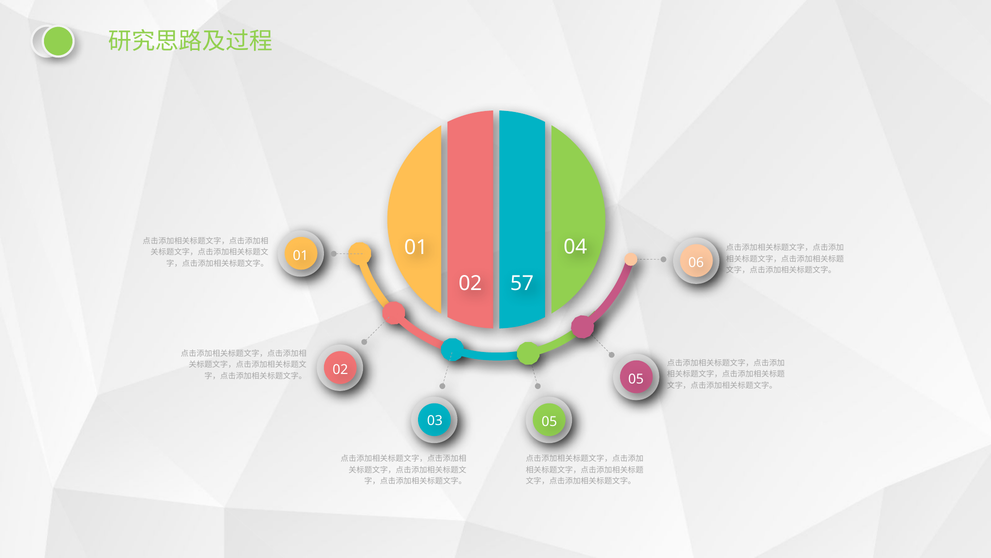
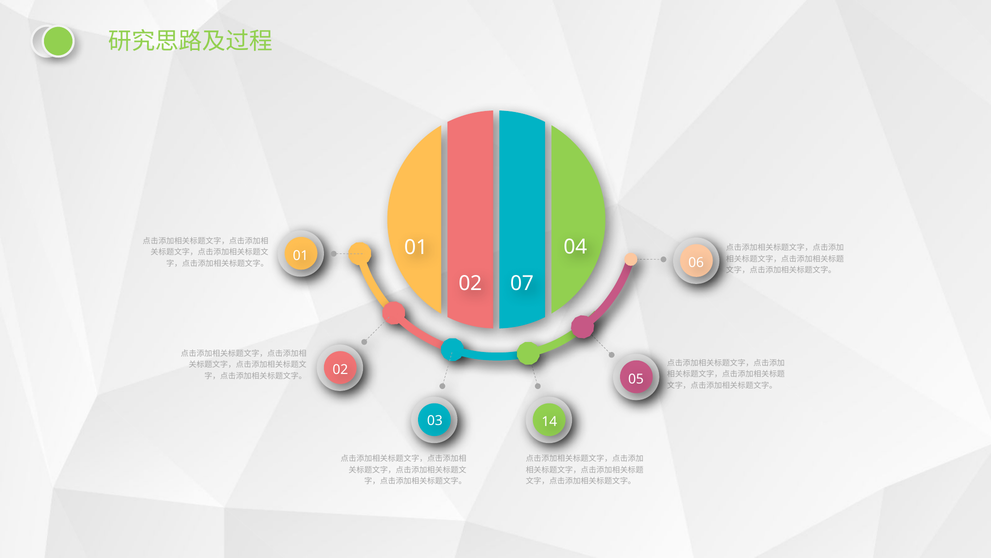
57: 57 -> 07 (522, 283)
03 05: 05 -> 14 (549, 421)
